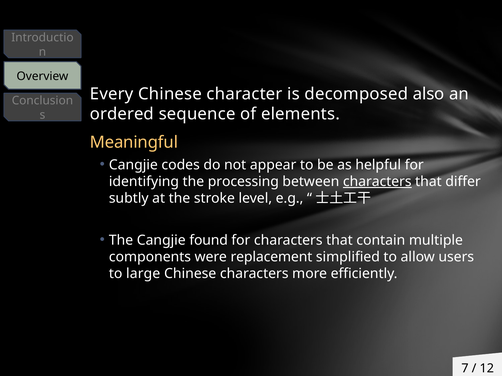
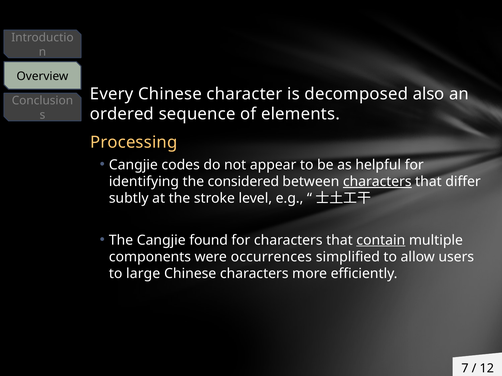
Meaningful: Meaningful -> Processing (134, 143)
processing: processing -> considered (243, 182)
contain underline: none -> present (381, 240)
replacement: replacement -> occurrences (271, 257)
